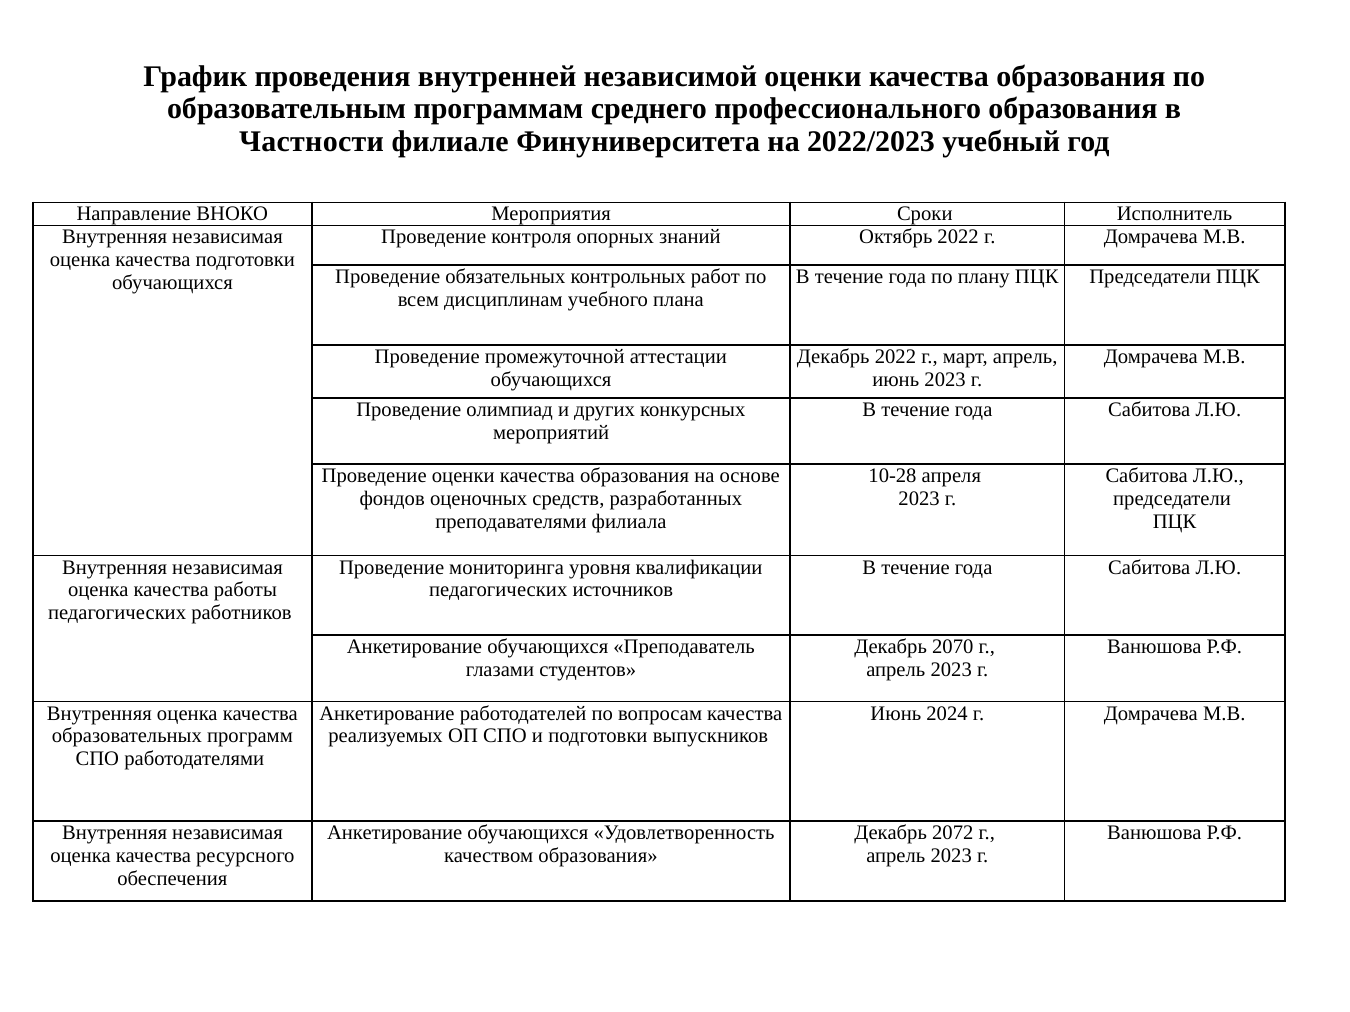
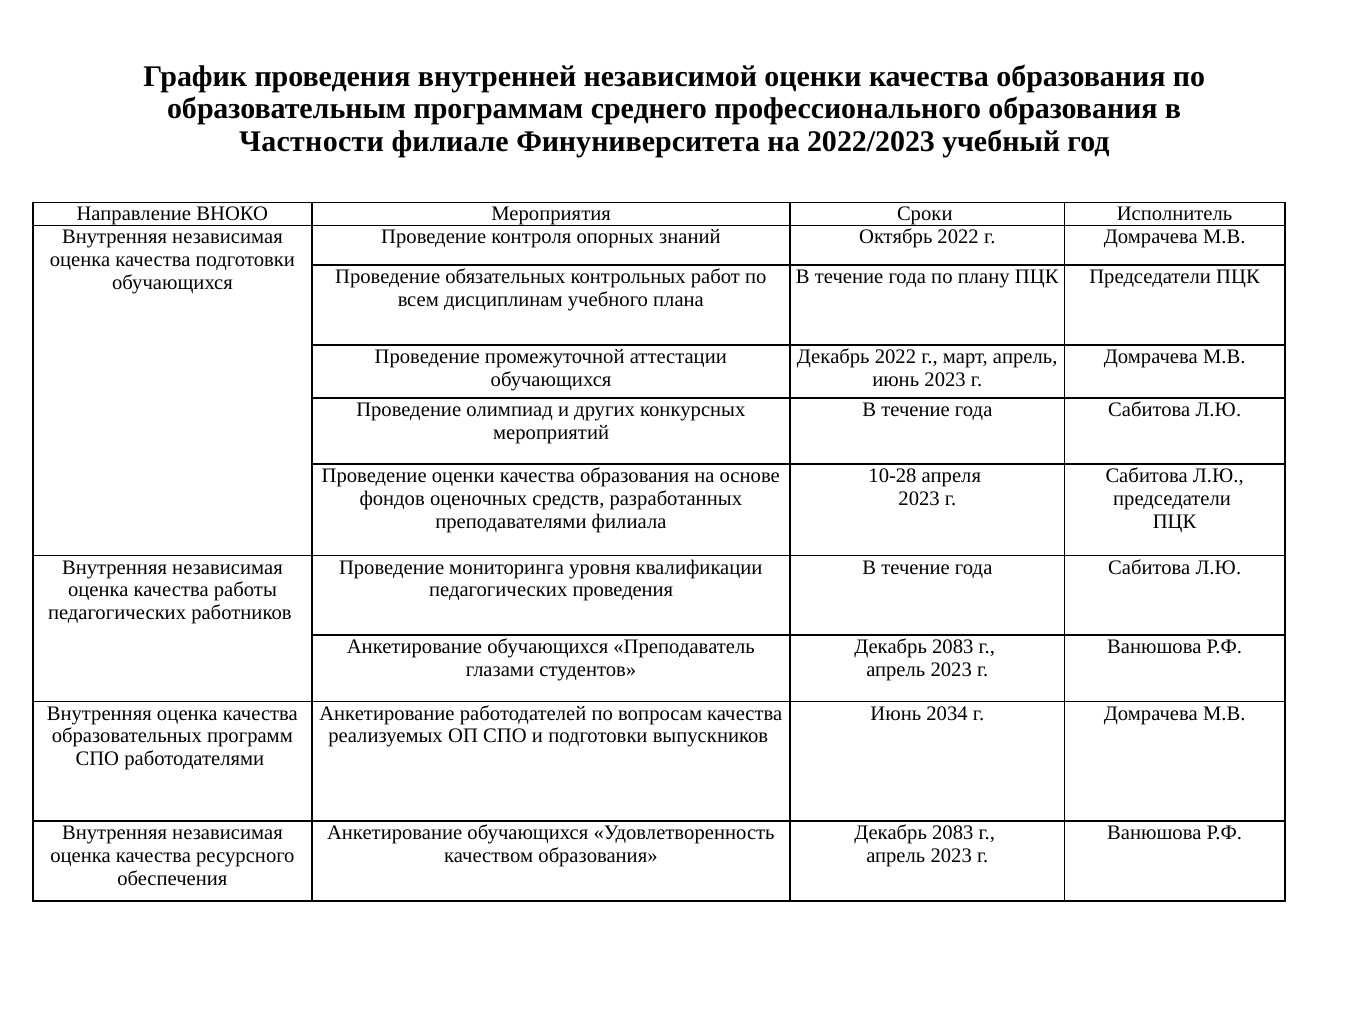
педагогических источников: источников -> проведения (623, 590)
2070: 2070 -> 2083 (953, 647)
2024: 2024 -> 2034 (947, 714)
2072: 2072 -> 2083 (953, 833)
